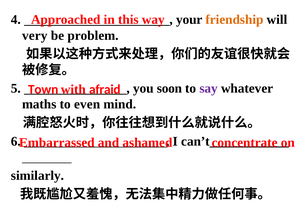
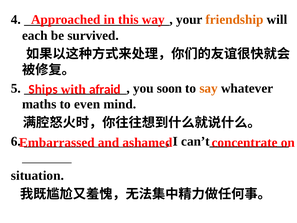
very: very -> each (35, 35)
problem: problem -> survived (93, 35)
say colour: purple -> orange (209, 88)
Town: Town -> Ships (43, 89)
similarly: similarly -> situation (37, 175)
